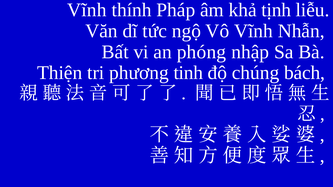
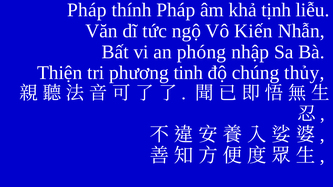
Vĩnh: Vĩnh -> Pháp (87, 10)
Vô Vĩnh: Vĩnh -> Kiến (253, 31)
bách: bách -> thủy (304, 73)
